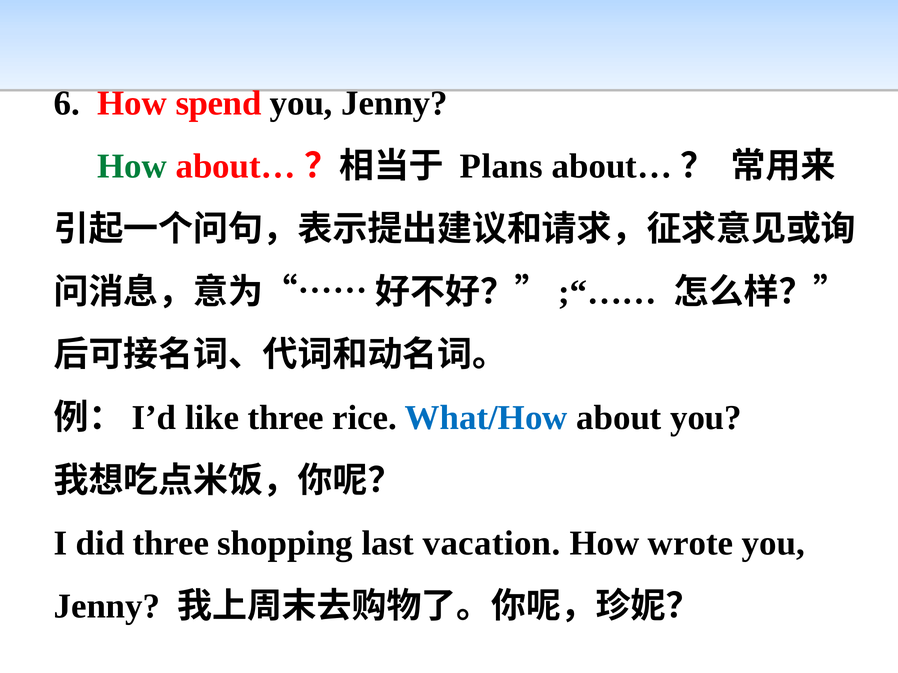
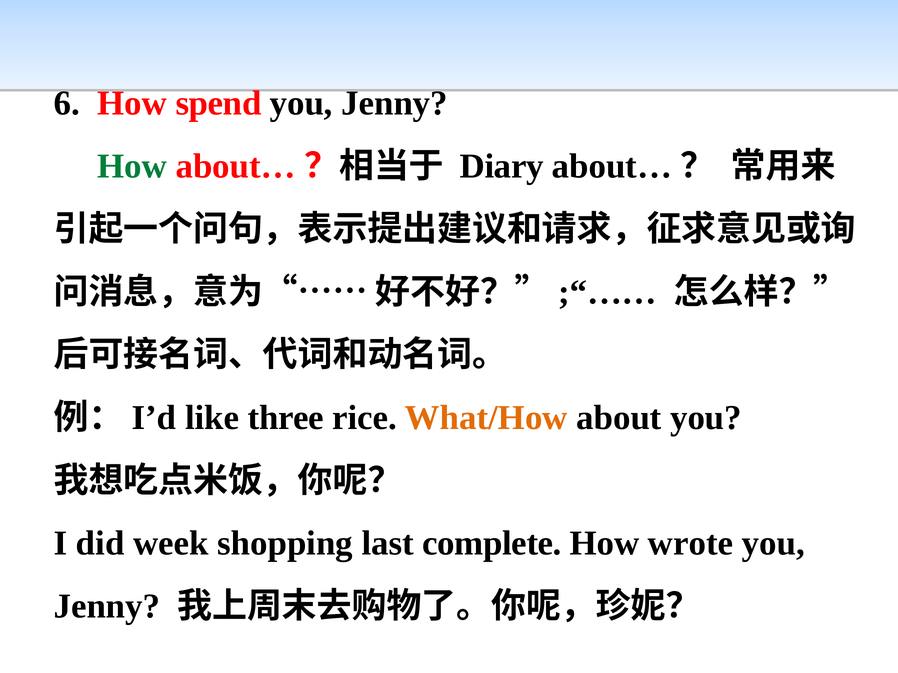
Plans: Plans -> Diary (502, 166)
What/How colour: blue -> orange (486, 418)
did three: three -> week (171, 544)
vacation: vacation -> complete (492, 544)
